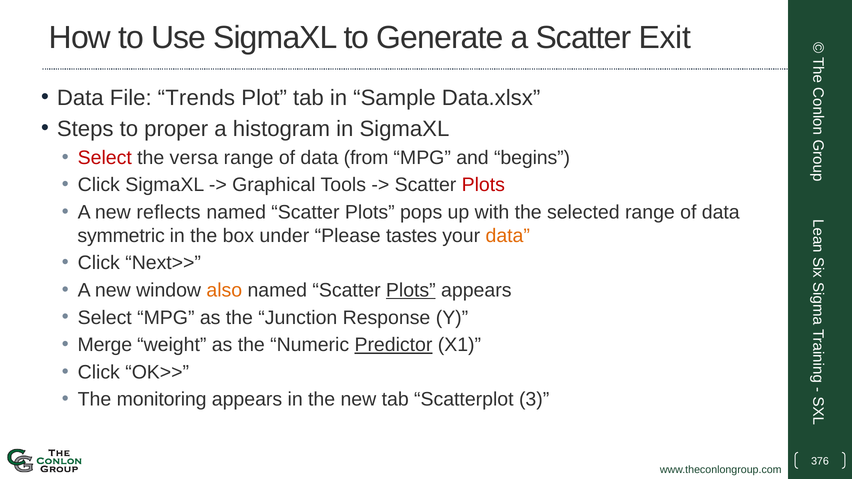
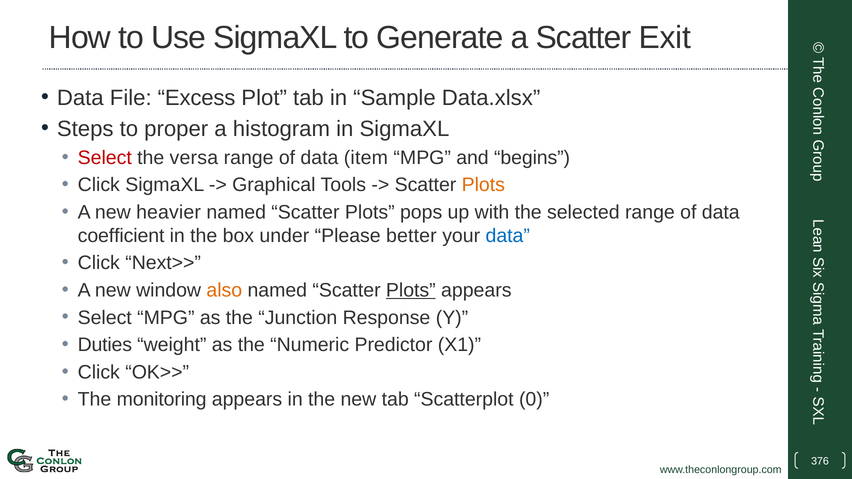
Trends: Trends -> Excess (197, 98)
from: from -> item (366, 158)
Plots colour: red -> orange (483, 185)
reflects: reflects -> heavier (169, 212)
symmetric: symmetric -> coefficient (121, 236)
tastes: tastes -> better (411, 236)
data colour: orange -> blue (508, 236)
Merge: Merge -> Duties (105, 345)
Predictor underline: present -> none (393, 345)
3: 3 -> 0 (534, 400)
